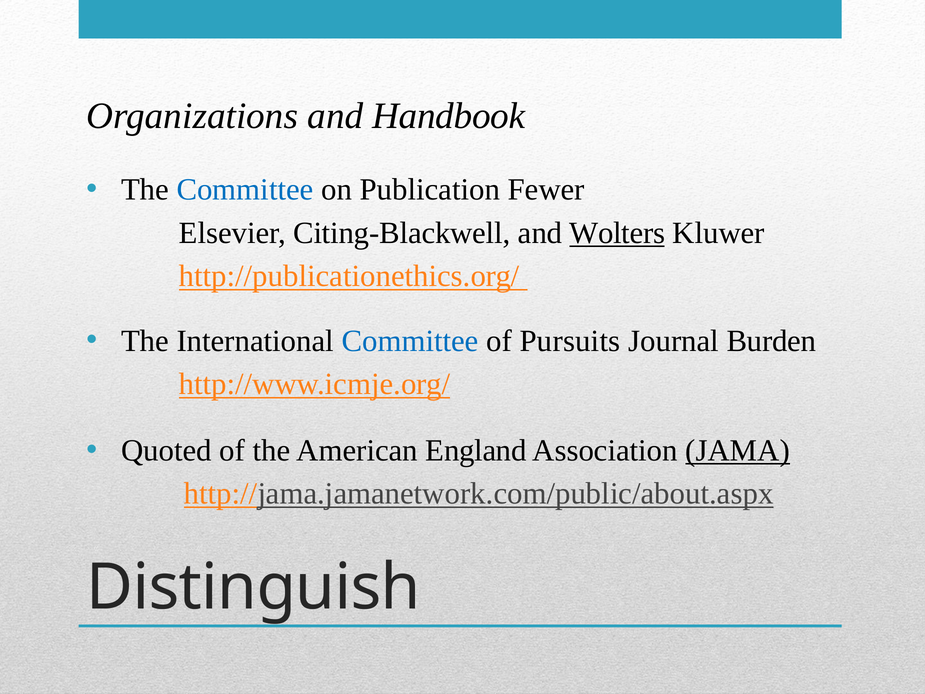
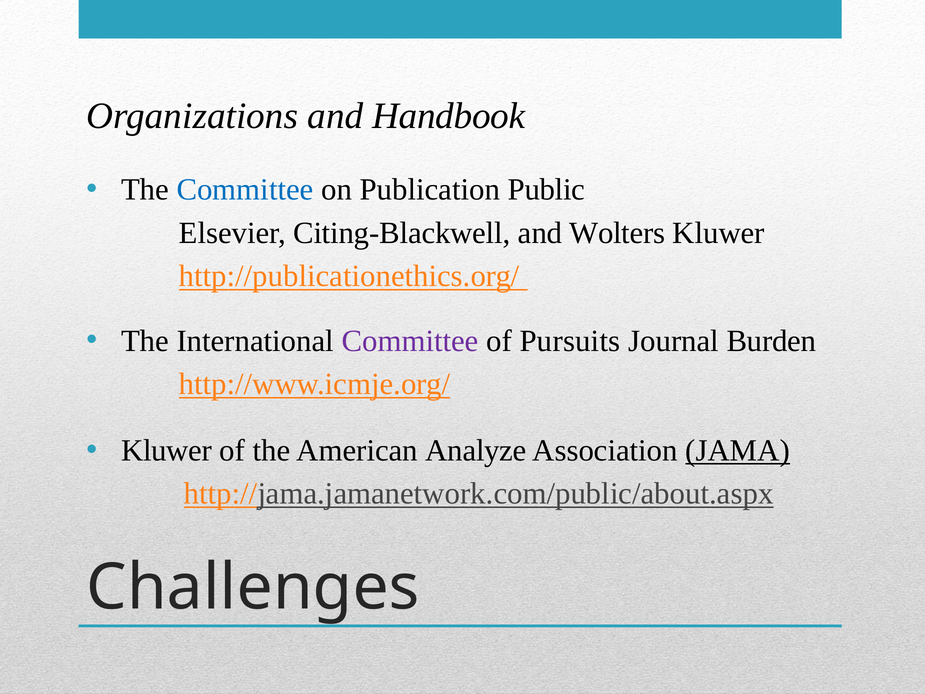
Fewer: Fewer -> Public (546, 190)
Wolters underline: present -> none (617, 233)
Committee colour: blue -> purple (410, 341)
Quoted: Quoted -> Kluwer (167, 450)
England: England -> Analyze (476, 450)
Distinguish: Distinguish -> Challenges (253, 587)
